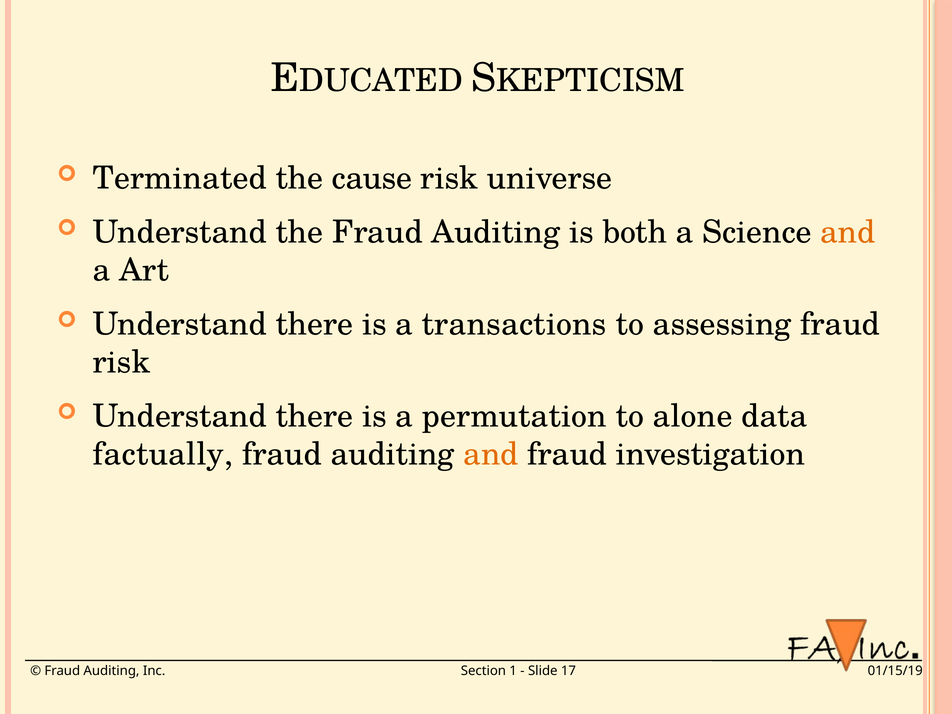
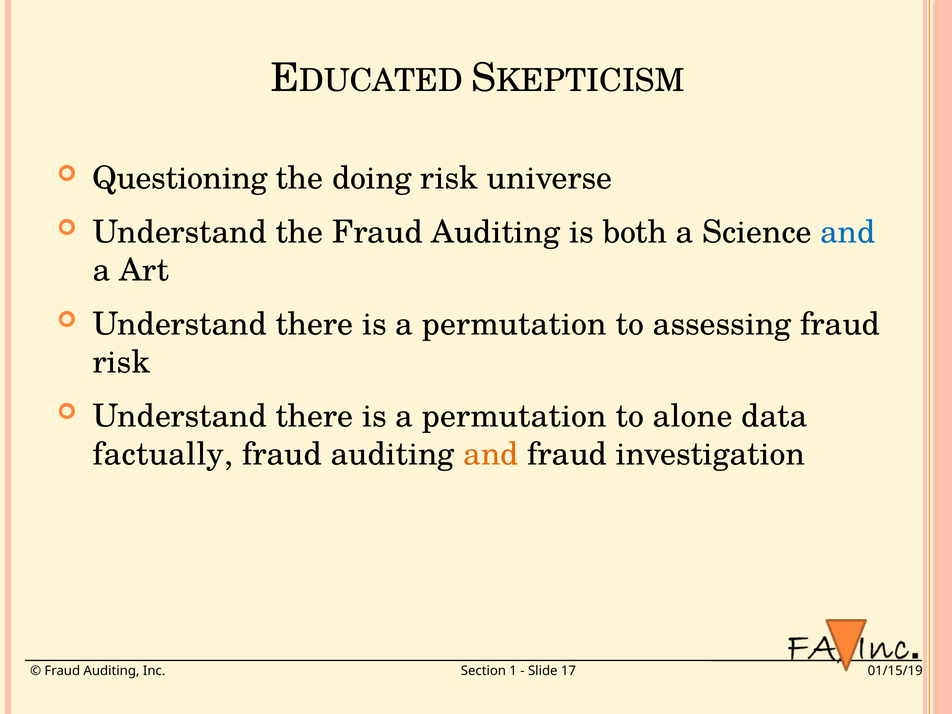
Terminated: Terminated -> Questioning (180, 178)
cause: cause -> doing (372, 178)
and colour: orange -> blue (848, 232)
transactions: transactions -> permutation (514, 324)
